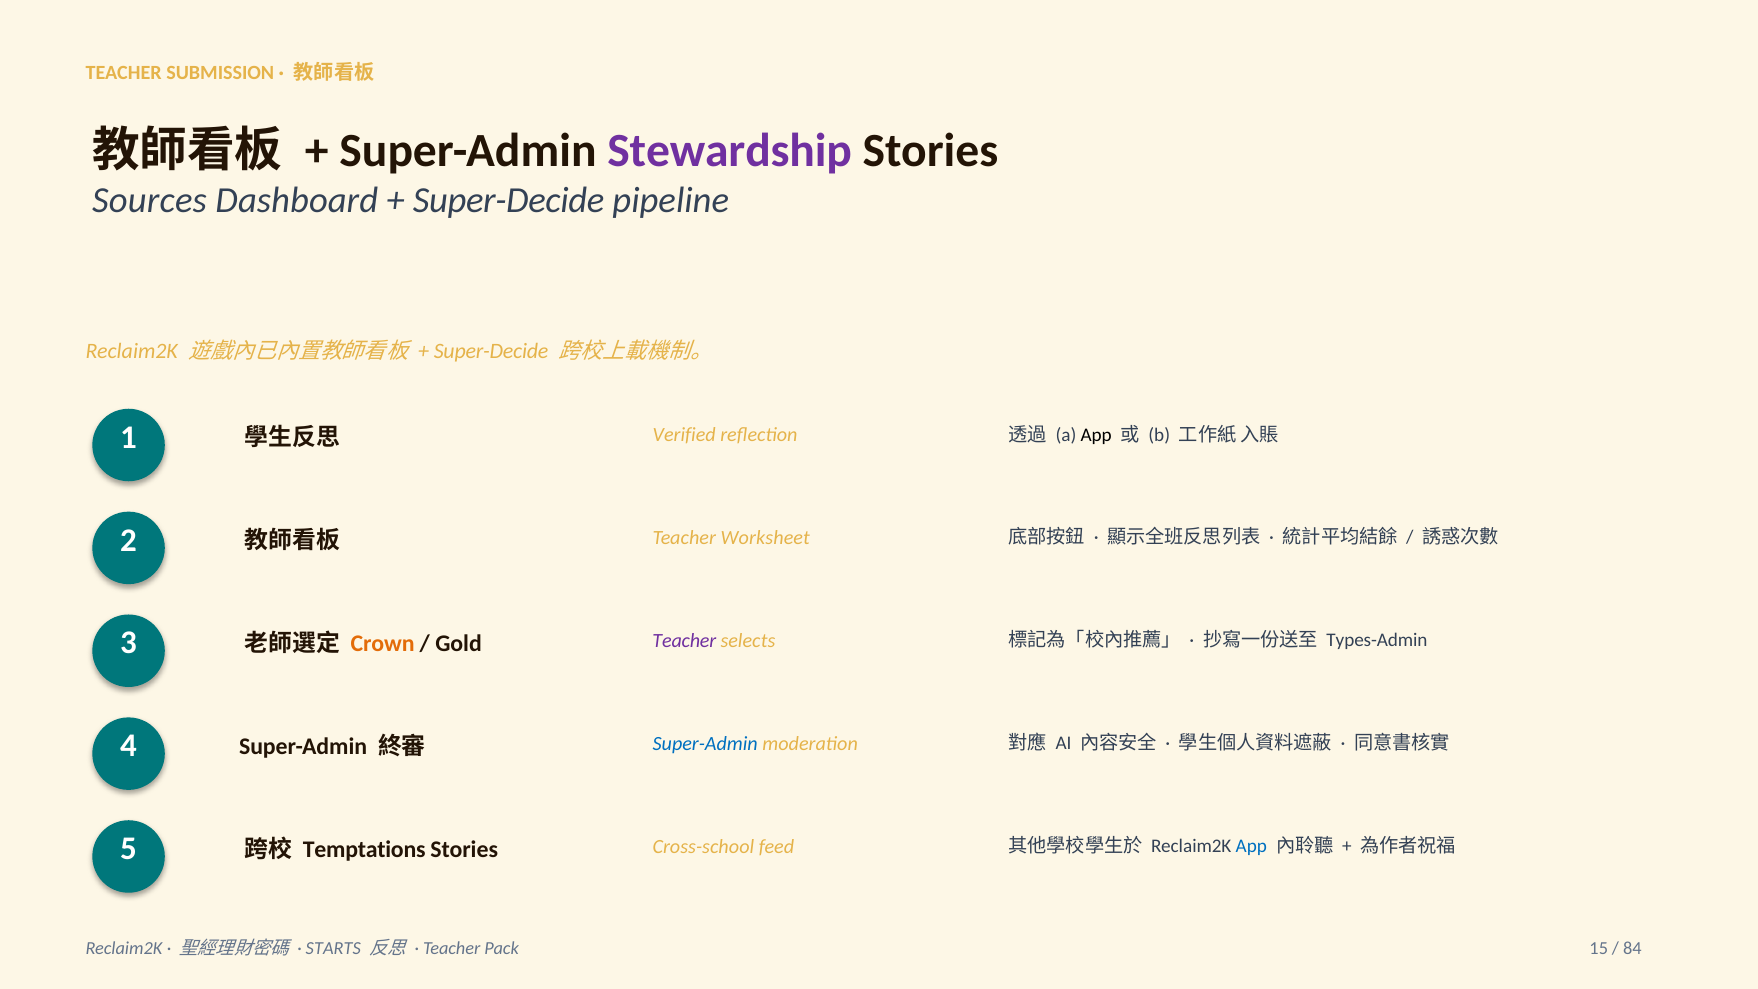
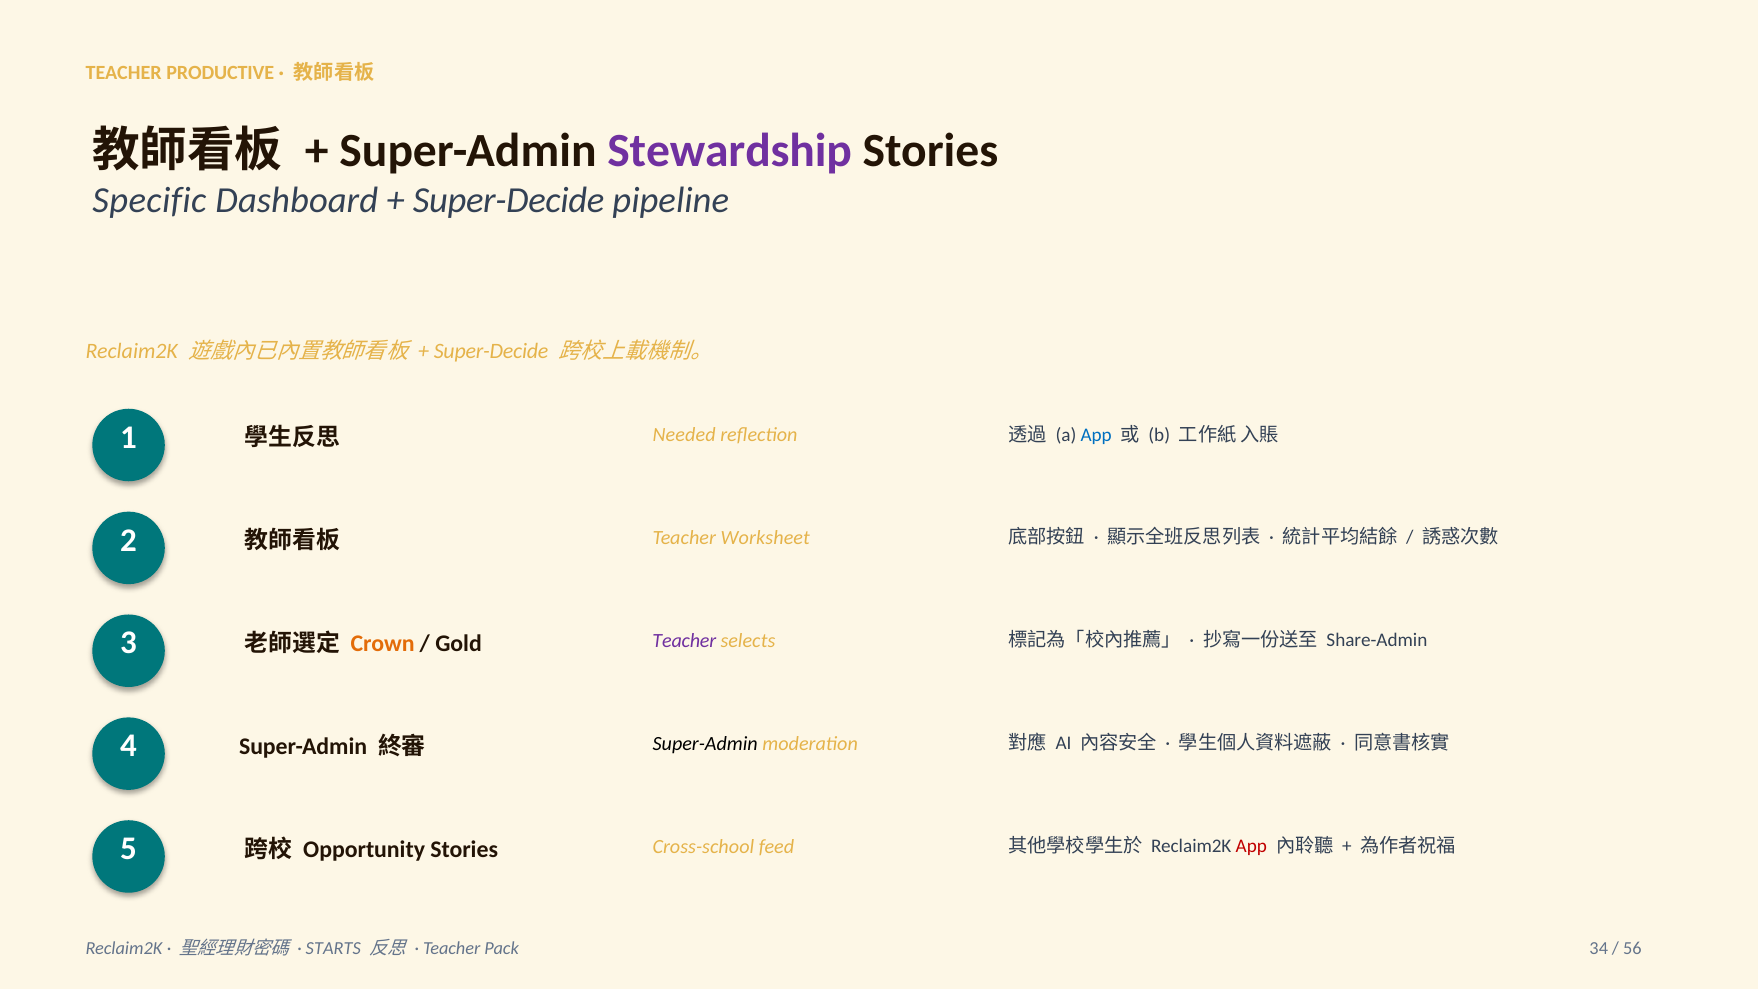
SUBMISSION: SUBMISSION -> PRODUCTIVE (220, 73)
Sources: Sources -> Specific (149, 200)
Verified: Verified -> Needed (684, 435)
App colour: black -> blue (1096, 435)
Types-Admin: Types-Admin -> Share-Admin (1377, 640)
Super-Admin colour: blue -> black (705, 744)
Temptations: Temptations -> Opportunity (364, 849)
App colour: blue -> red (1251, 846)
15: 15 -> 34 (1599, 948)
84: 84 -> 56 (1632, 948)
